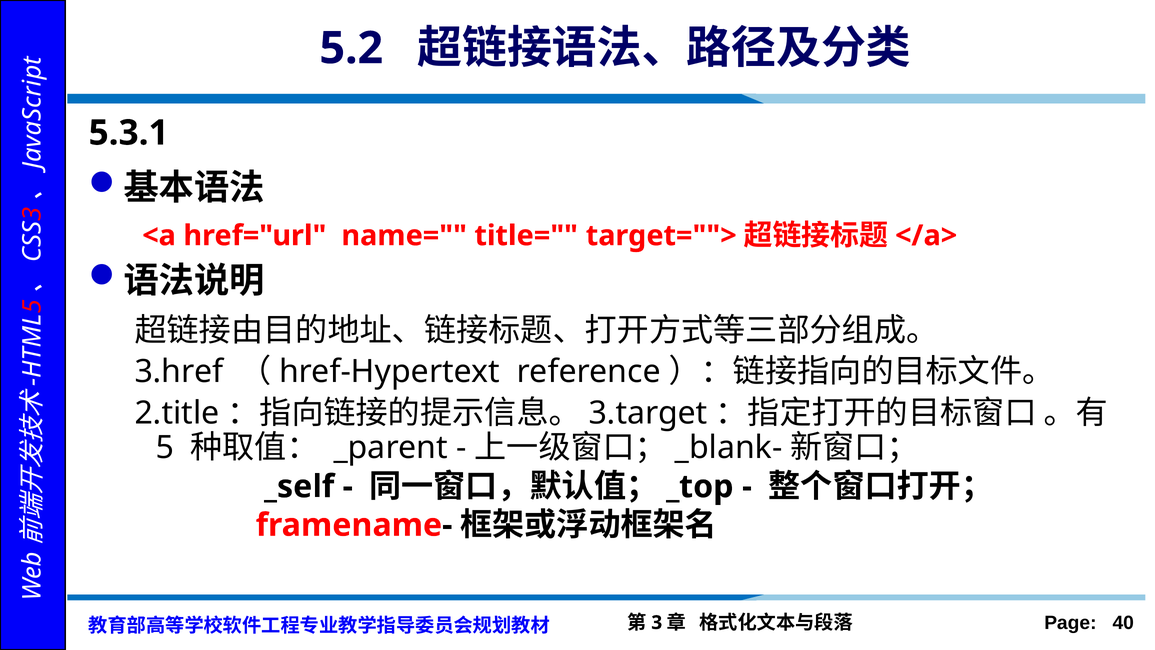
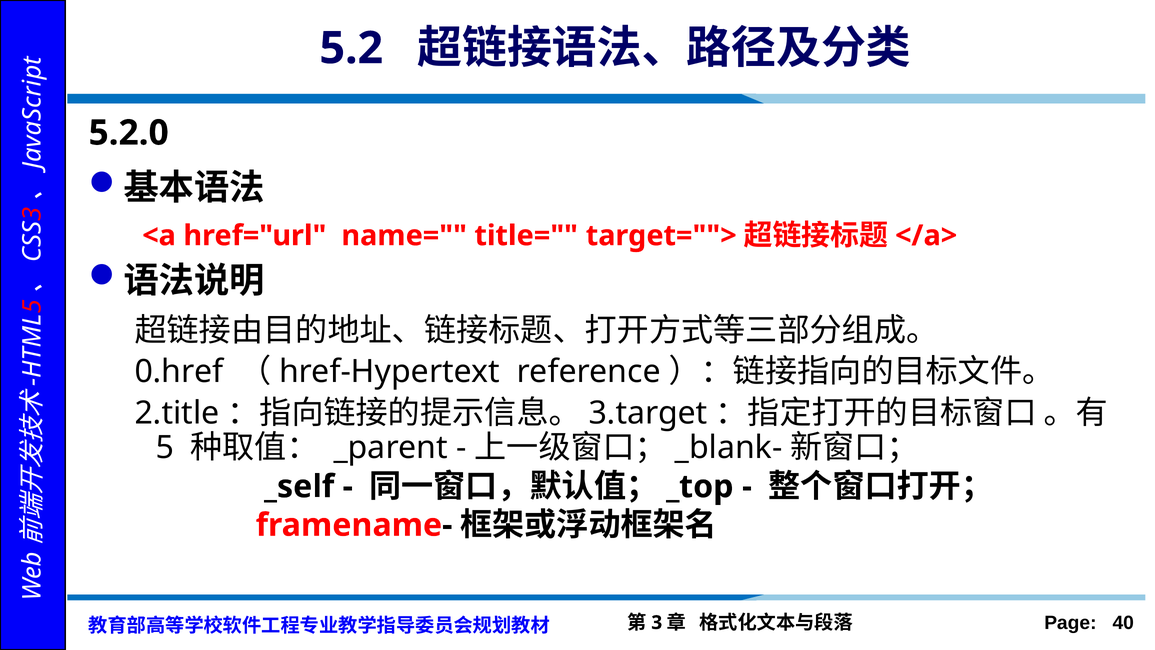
5.3.1: 5.3.1 -> 5.2.0 (129, 133)
3.href: 3.href -> 0.href (179, 372)
